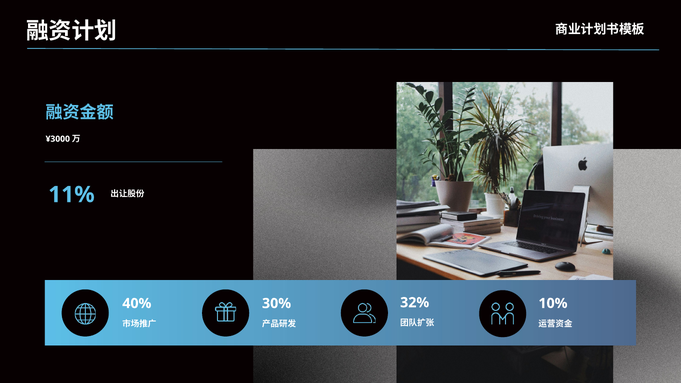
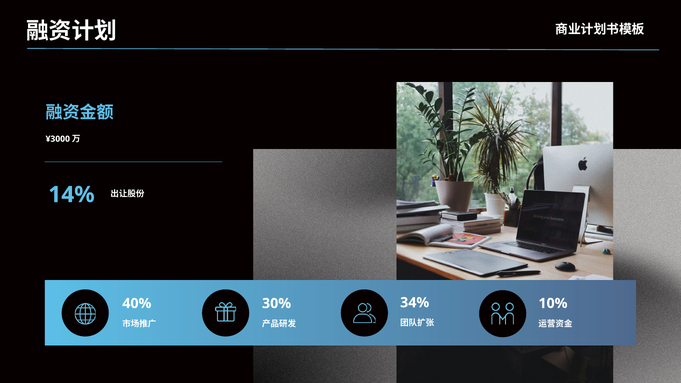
11%: 11% -> 14% (71, 195)
32%: 32% -> 34% (415, 303)
